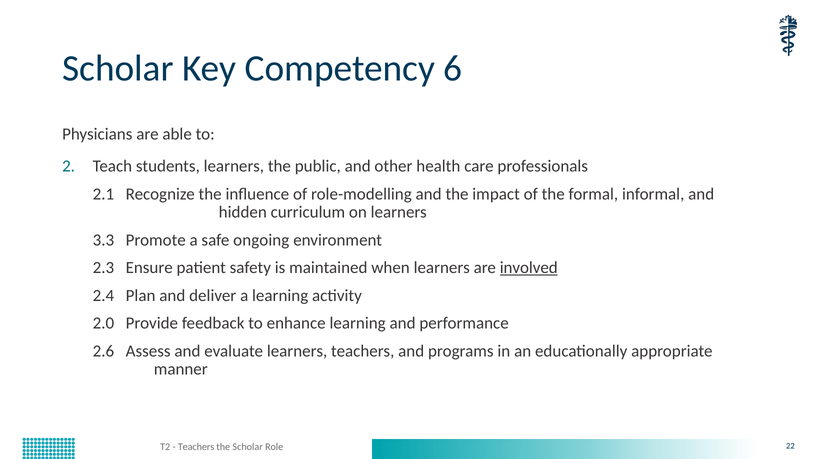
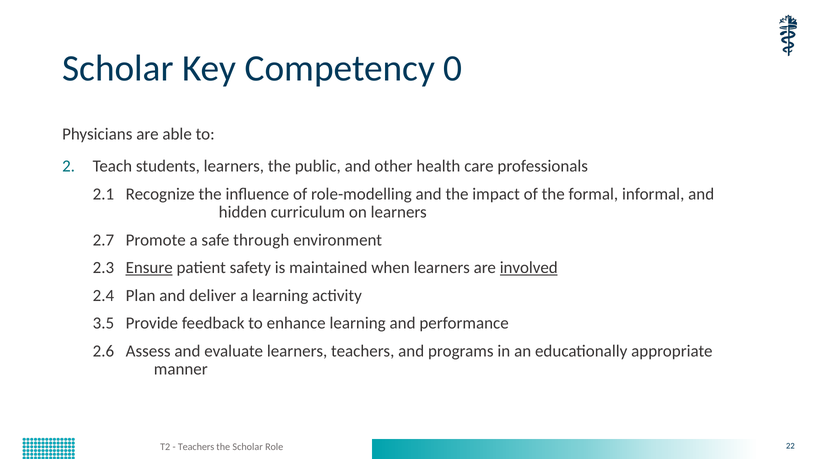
6: 6 -> 0 (453, 68)
3.3: 3.3 -> 2.7 (103, 240)
ongoing: ongoing -> through (261, 240)
Ensure underline: none -> present (149, 267)
2.0: 2.0 -> 3.5 (103, 323)
